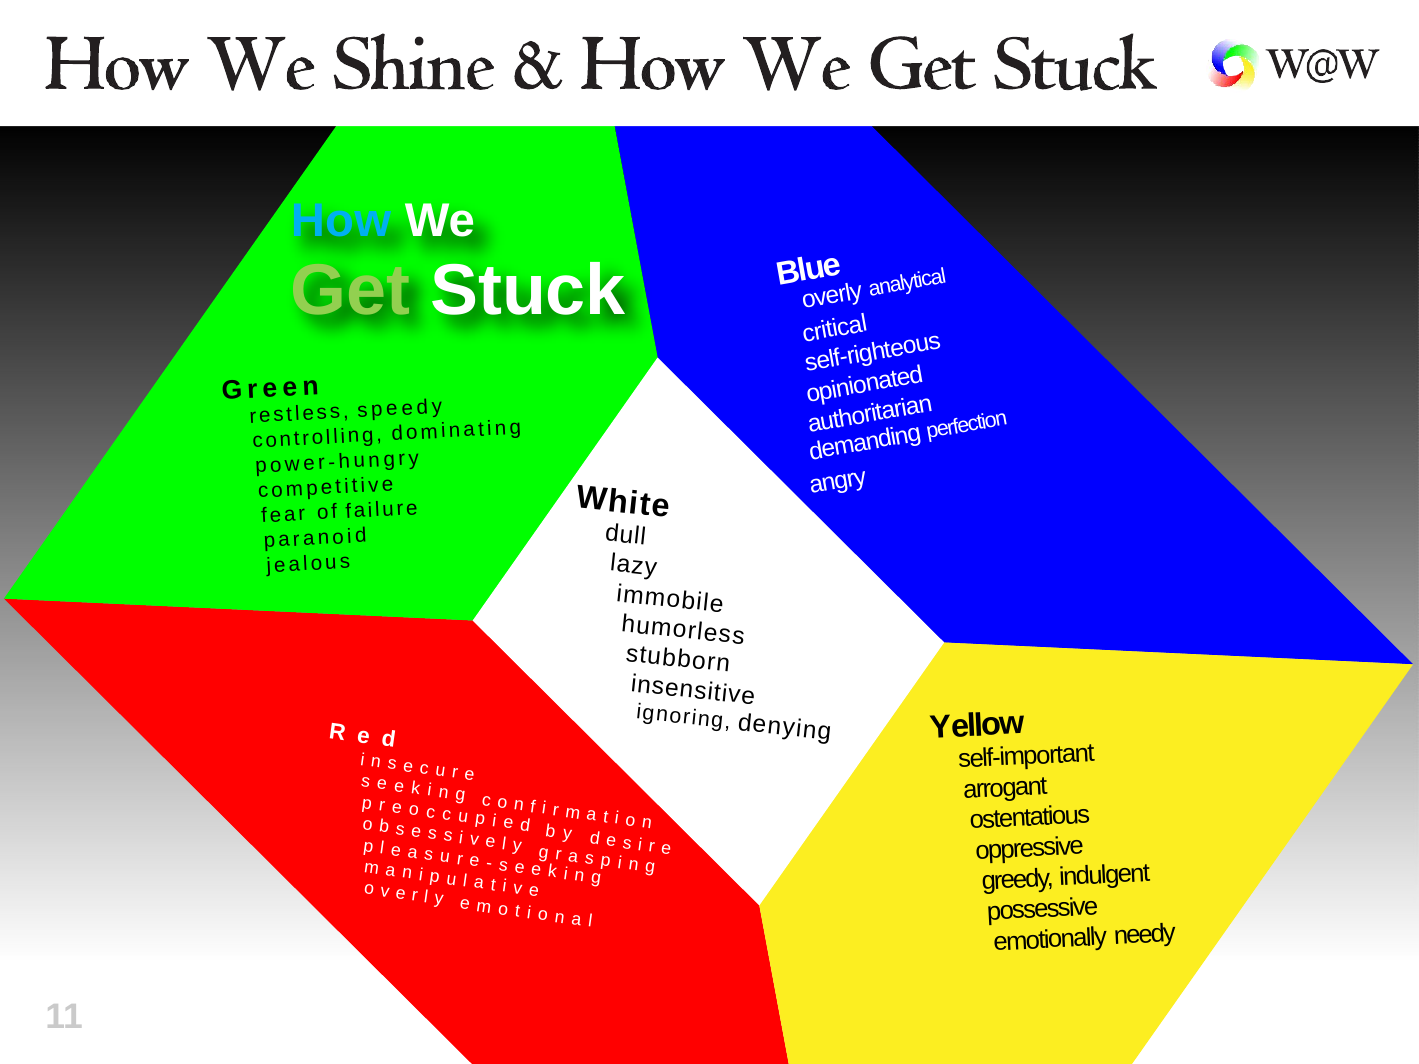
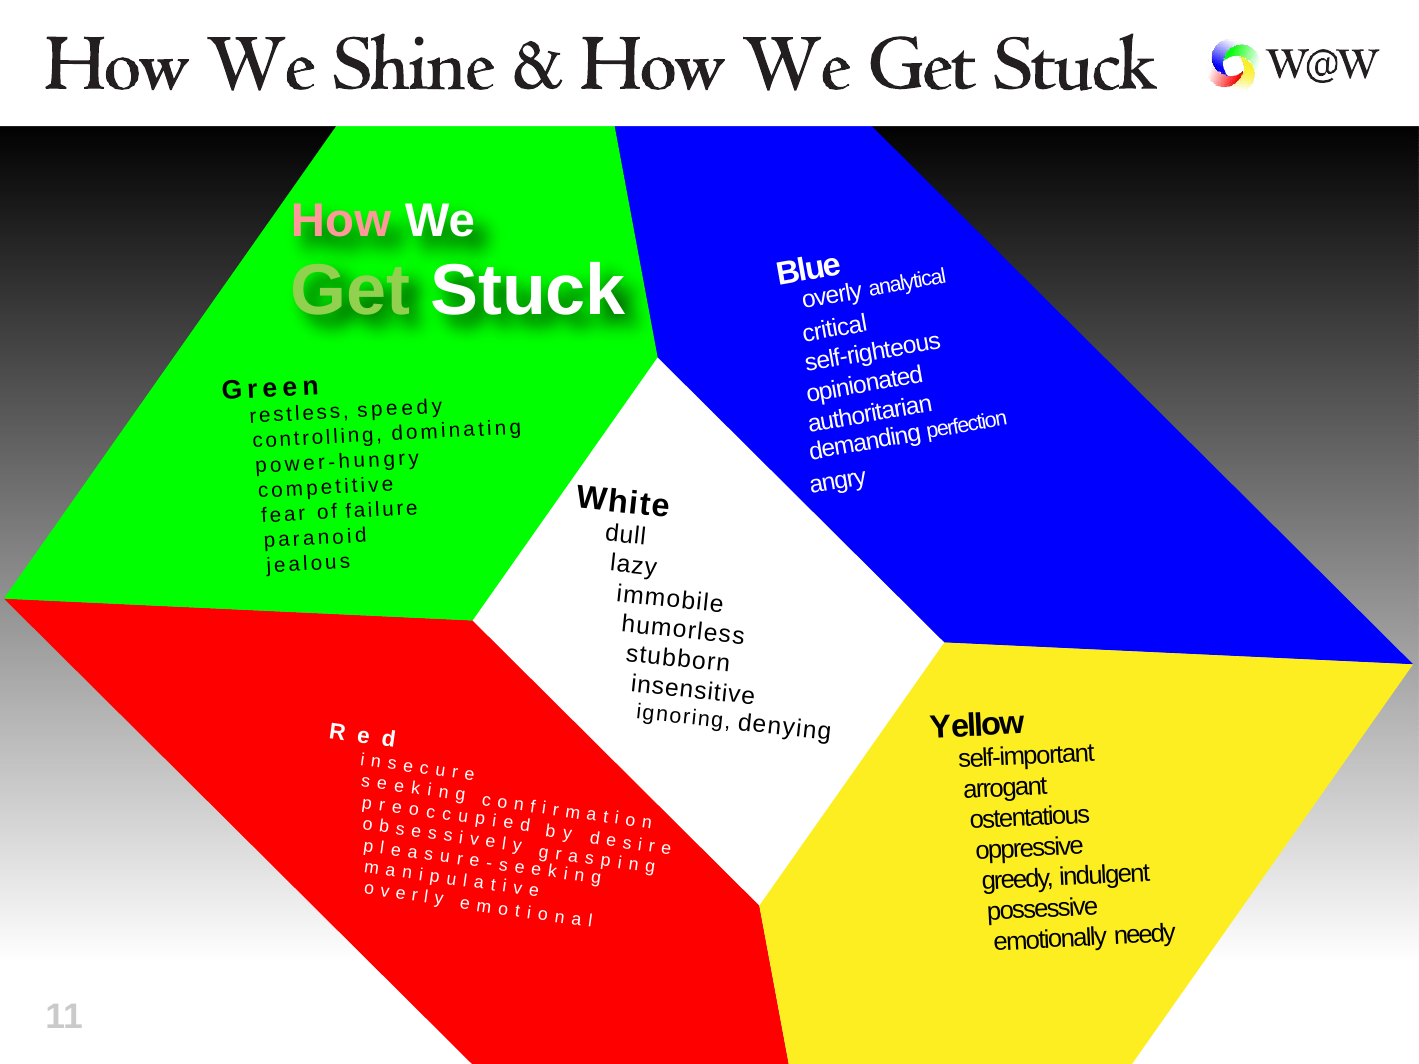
How colour: light blue -> pink (341, 221)
